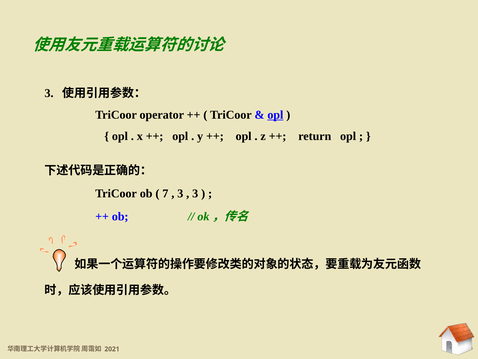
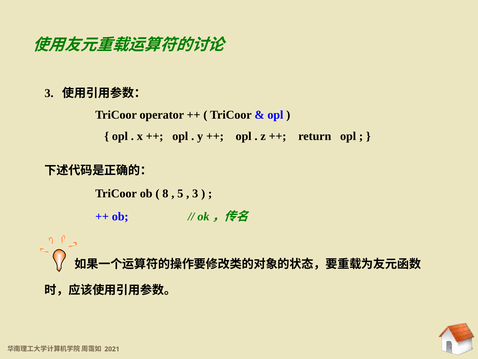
opl underline: present -> none (275, 115)
7: 7 -> 8 (165, 193)
3: 3 -> 5 (180, 193)
